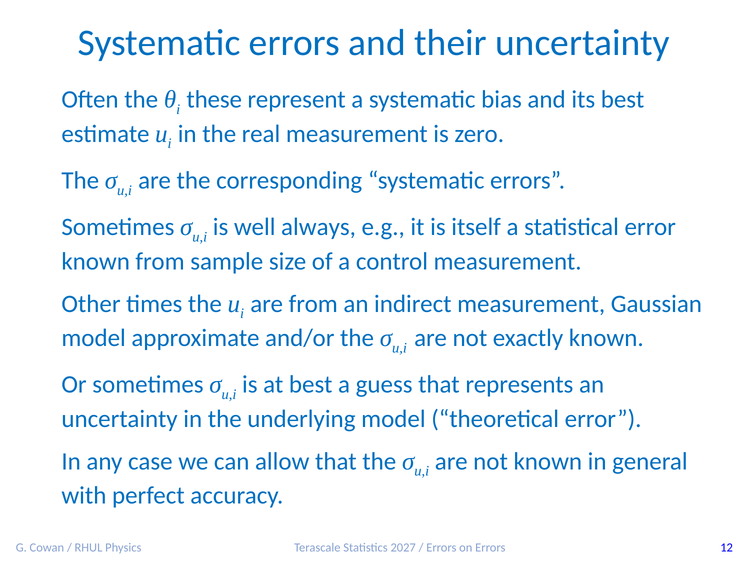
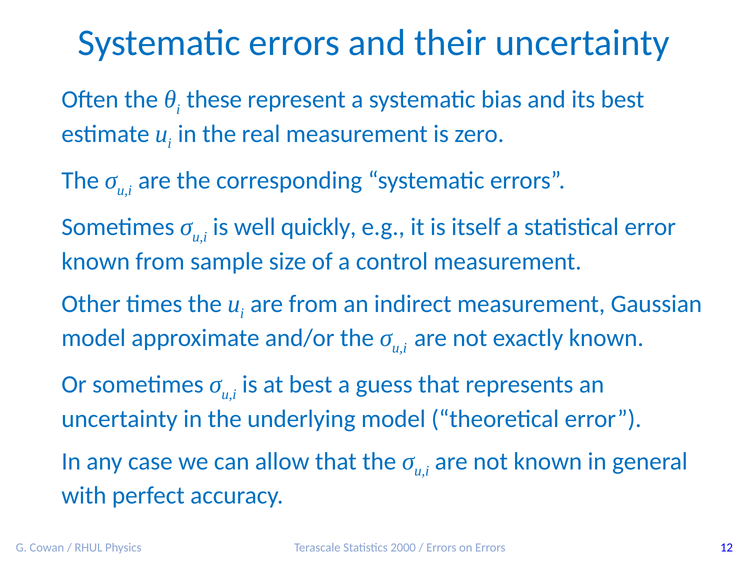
always: always -> quickly (319, 227)
2027: 2027 -> 2000 (403, 547)
